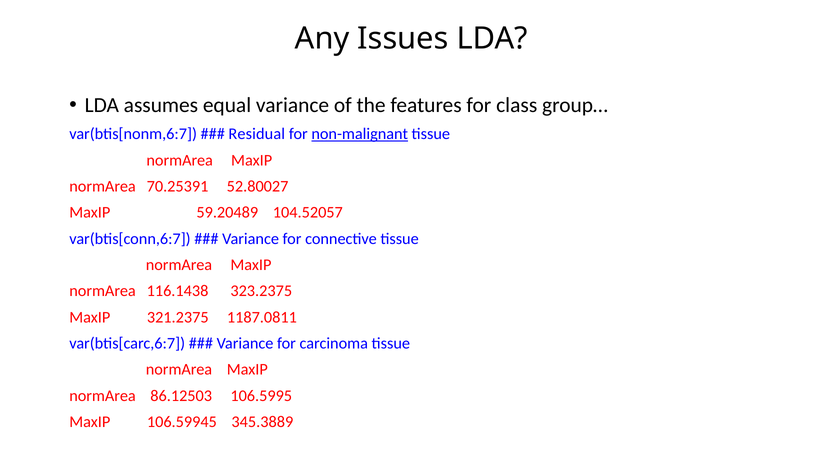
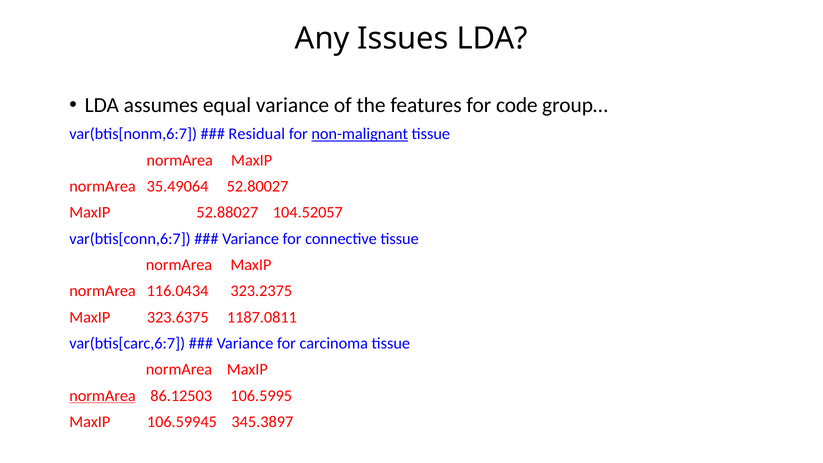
class: class -> code (517, 105)
70.25391: 70.25391 -> 35.49064 (178, 186)
59.20489: 59.20489 -> 52.88027 (227, 212)
116.1438: 116.1438 -> 116.0434 (178, 291)
321.2375: 321.2375 -> 323.6375 (178, 317)
normArea underline: none -> present (103, 396)
345.3889: 345.3889 -> 345.3897 (262, 422)
